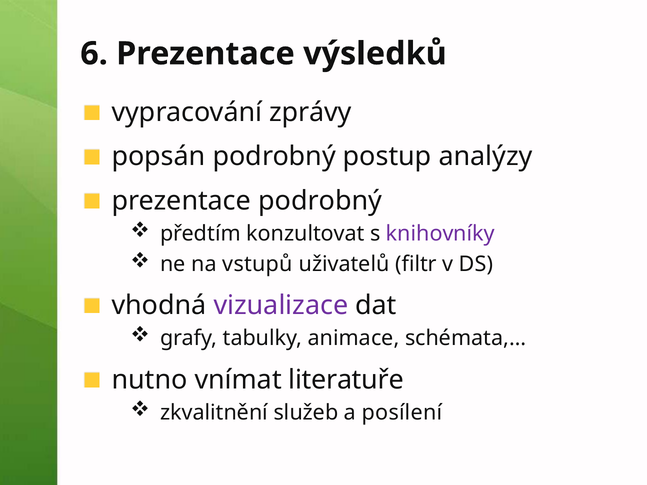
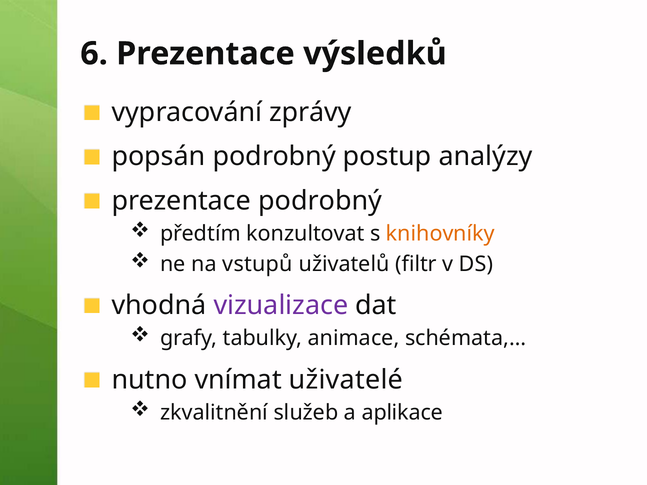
knihovníky colour: purple -> orange (440, 234)
literatuře: literatuře -> uživatelé (346, 380)
posílení: posílení -> aplikace (402, 413)
